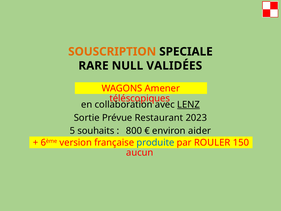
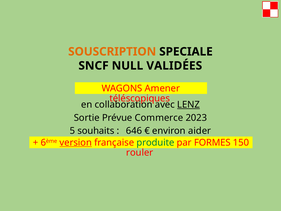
RARE: RARE -> SNCF (94, 66)
Restaurant: Restaurant -> Commerce (159, 118)
800: 800 -> 646 (134, 131)
version underline: none -> present (76, 142)
produite colour: blue -> green (155, 142)
ROULER: ROULER -> FORMES (212, 142)
aucun: aucun -> rouler (140, 153)
